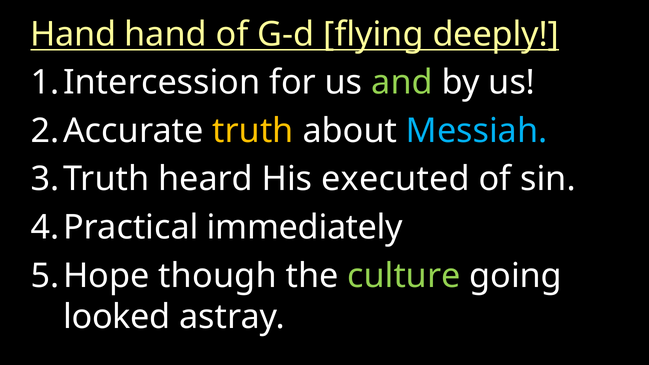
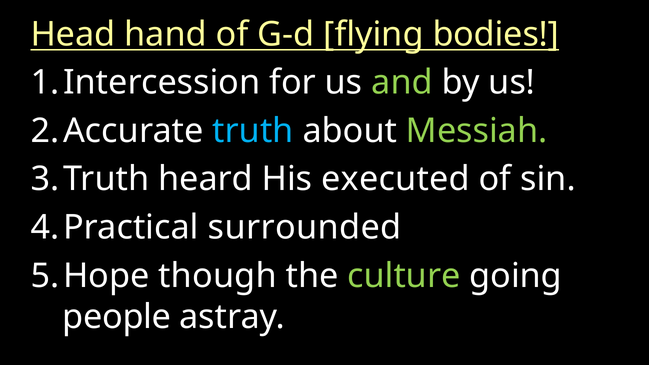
Hand: Hand -> Head (73, 34)
deeply: deeply -> bodies (496, 34)
truth colour: yellow -> light blue (253, 131)
Messiah colour: light blue -> light green (477, 131)
immediately: immediately -> surrounded (305, 227)
looked: looked -> people (117, 317)
